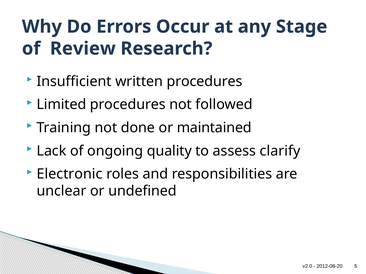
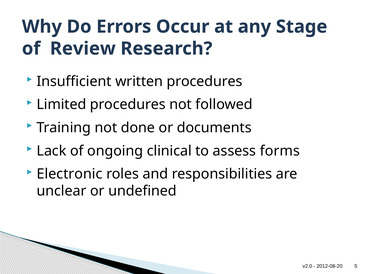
maintained: maintained -> documents (214, 128)
quality: quality -> clinical (169, 151)
clarify: clarify -> forms (280, 151)
